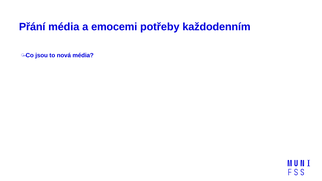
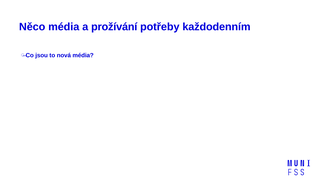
Přání: Přání -> Něco (32, 27)
emocemi: emocemi -> prožívání (114, 27)
